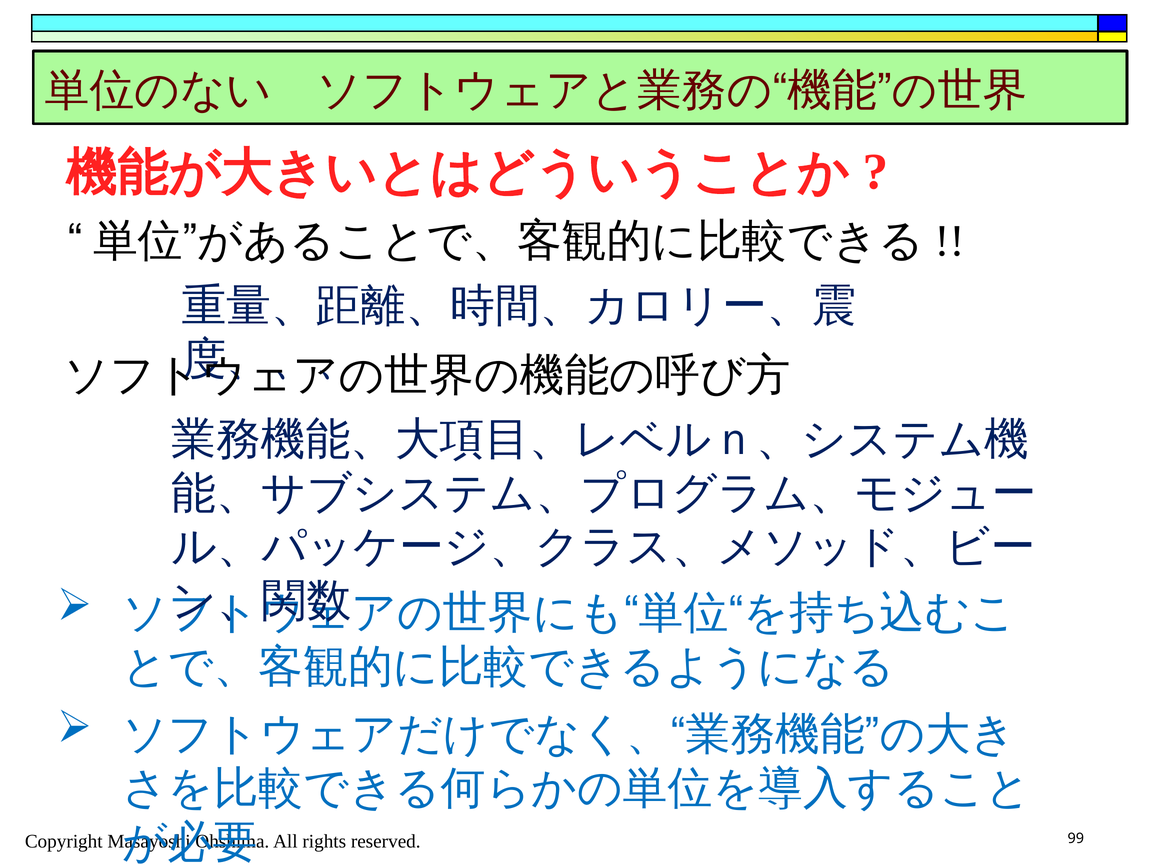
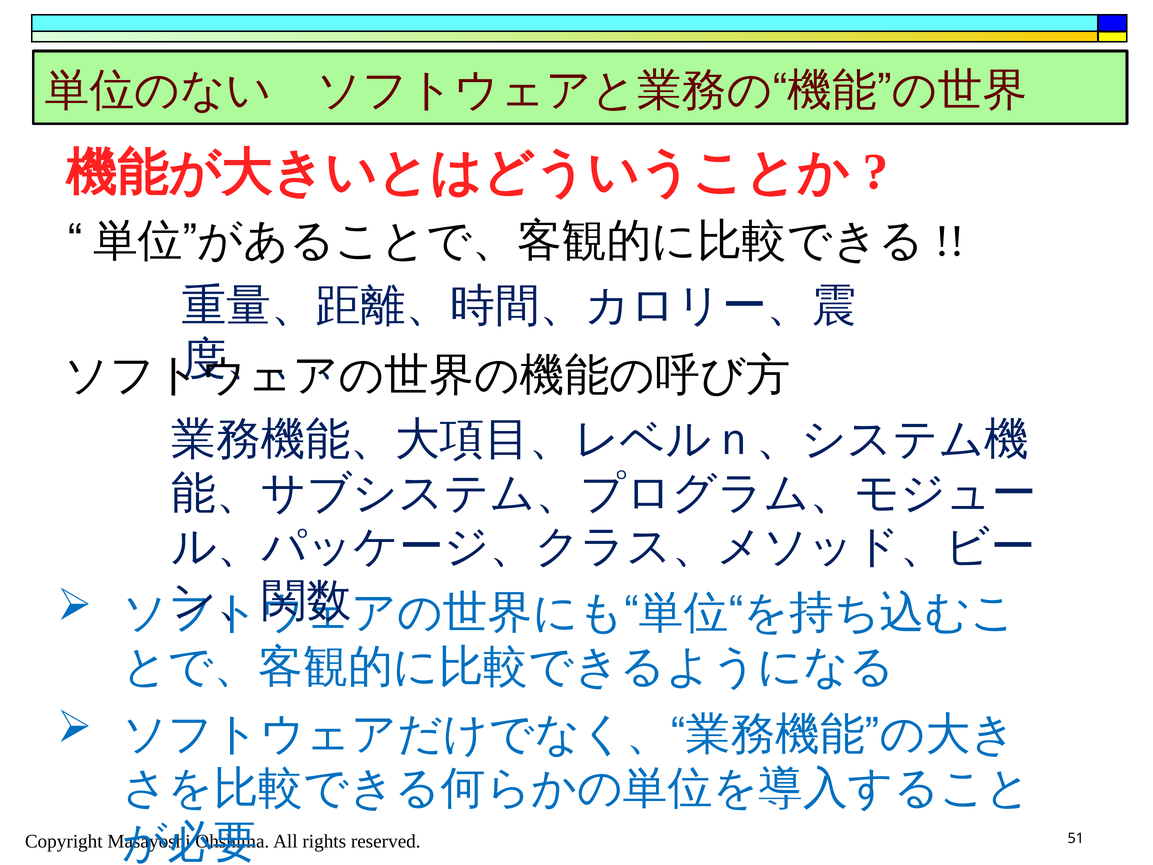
99: 99 -> 51 (1076, 838)
